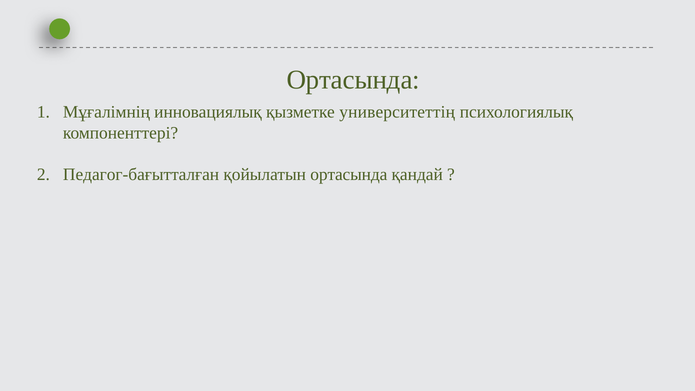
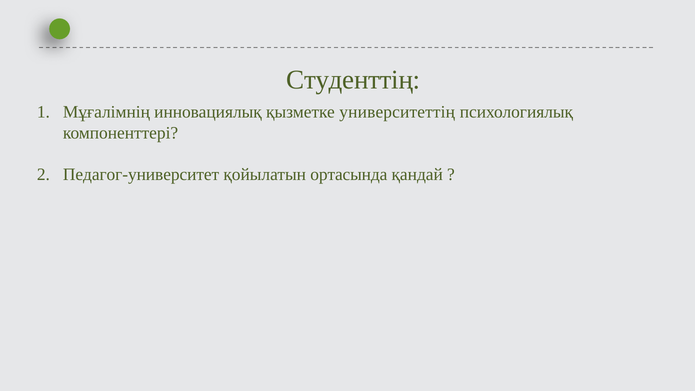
Ортасында: Ортасында -> Студенттің (353, 80)
Педагог-бағытталған: Педагог-бағытталған -> Педагог-университет (141, 175)
